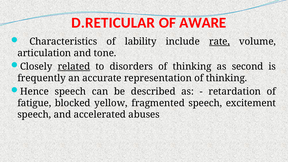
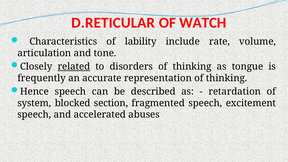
AWARE: AWARE -> WATCH (203, 23)
rate underline: present -> none (220, 42)
second: second -> tongue (248, 67)
fatigue: fatigue -> system (34, 103)
yellow: yellow -> section (111, 103)
